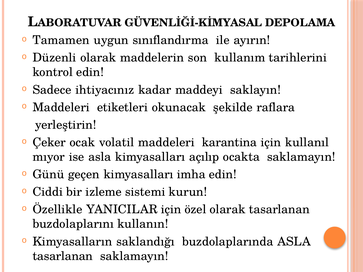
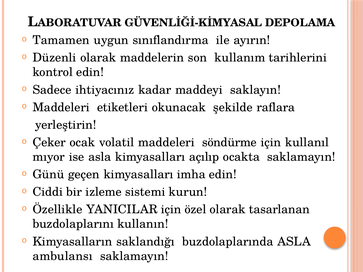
karantina: karantina -> söndürme (229, 143)
tasarlanan: tasarlanan -> ambulansı (63, 256)
